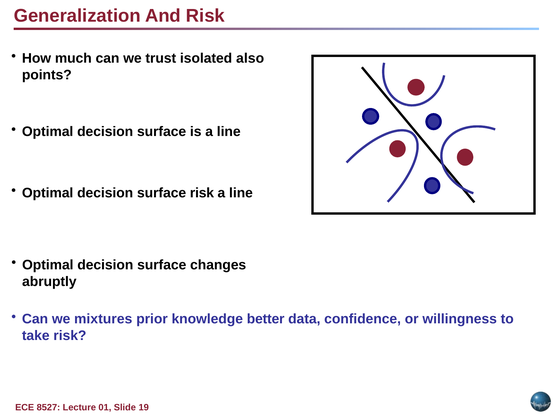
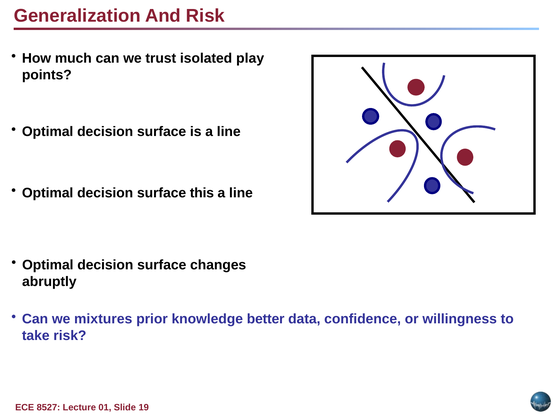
also: also -> play (250, 58)
surface risk: risk -> this (202, 193)
